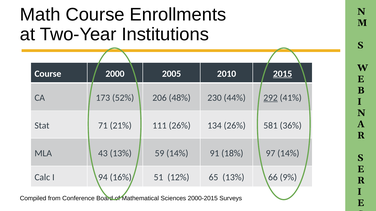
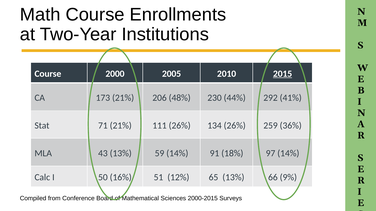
173 52%: 52% -> 21% (123, 98)
292 underline: present -> none (271, 98)
581: 581 -> 259 (271, 126)
94: 94 -> 50 (103, 178)
